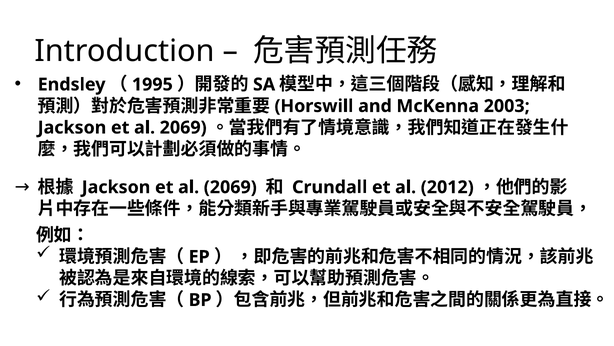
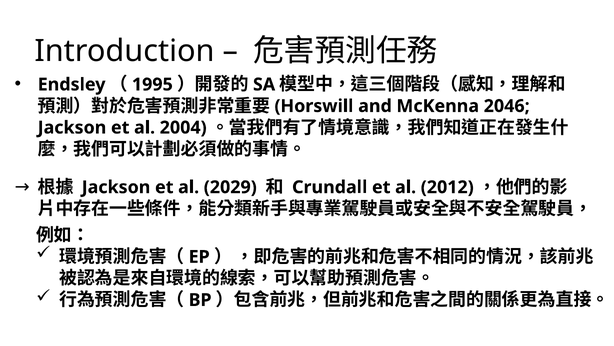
2003: 2003 -> 2046 (507, 106)
2069: 2069 -> 2004 (183, 127)
2069: 2069 -> 2029 (230, 187)
